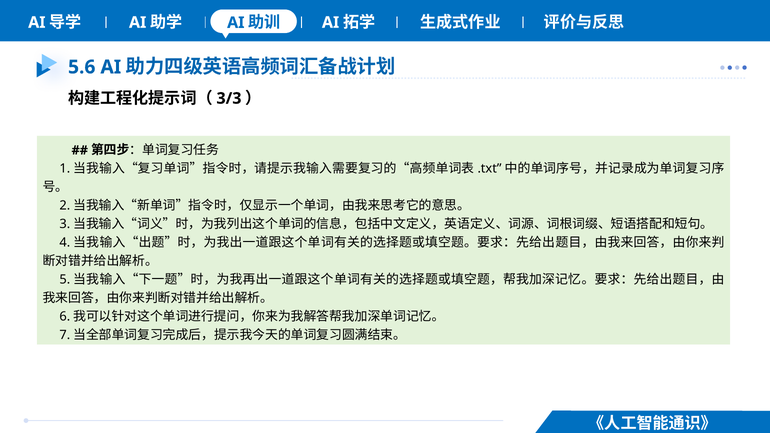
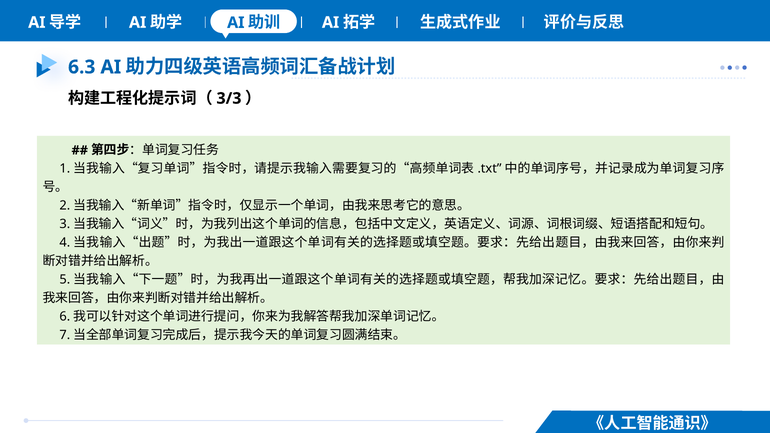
5.6: 5.6 -> 6.3 (82, 67)
